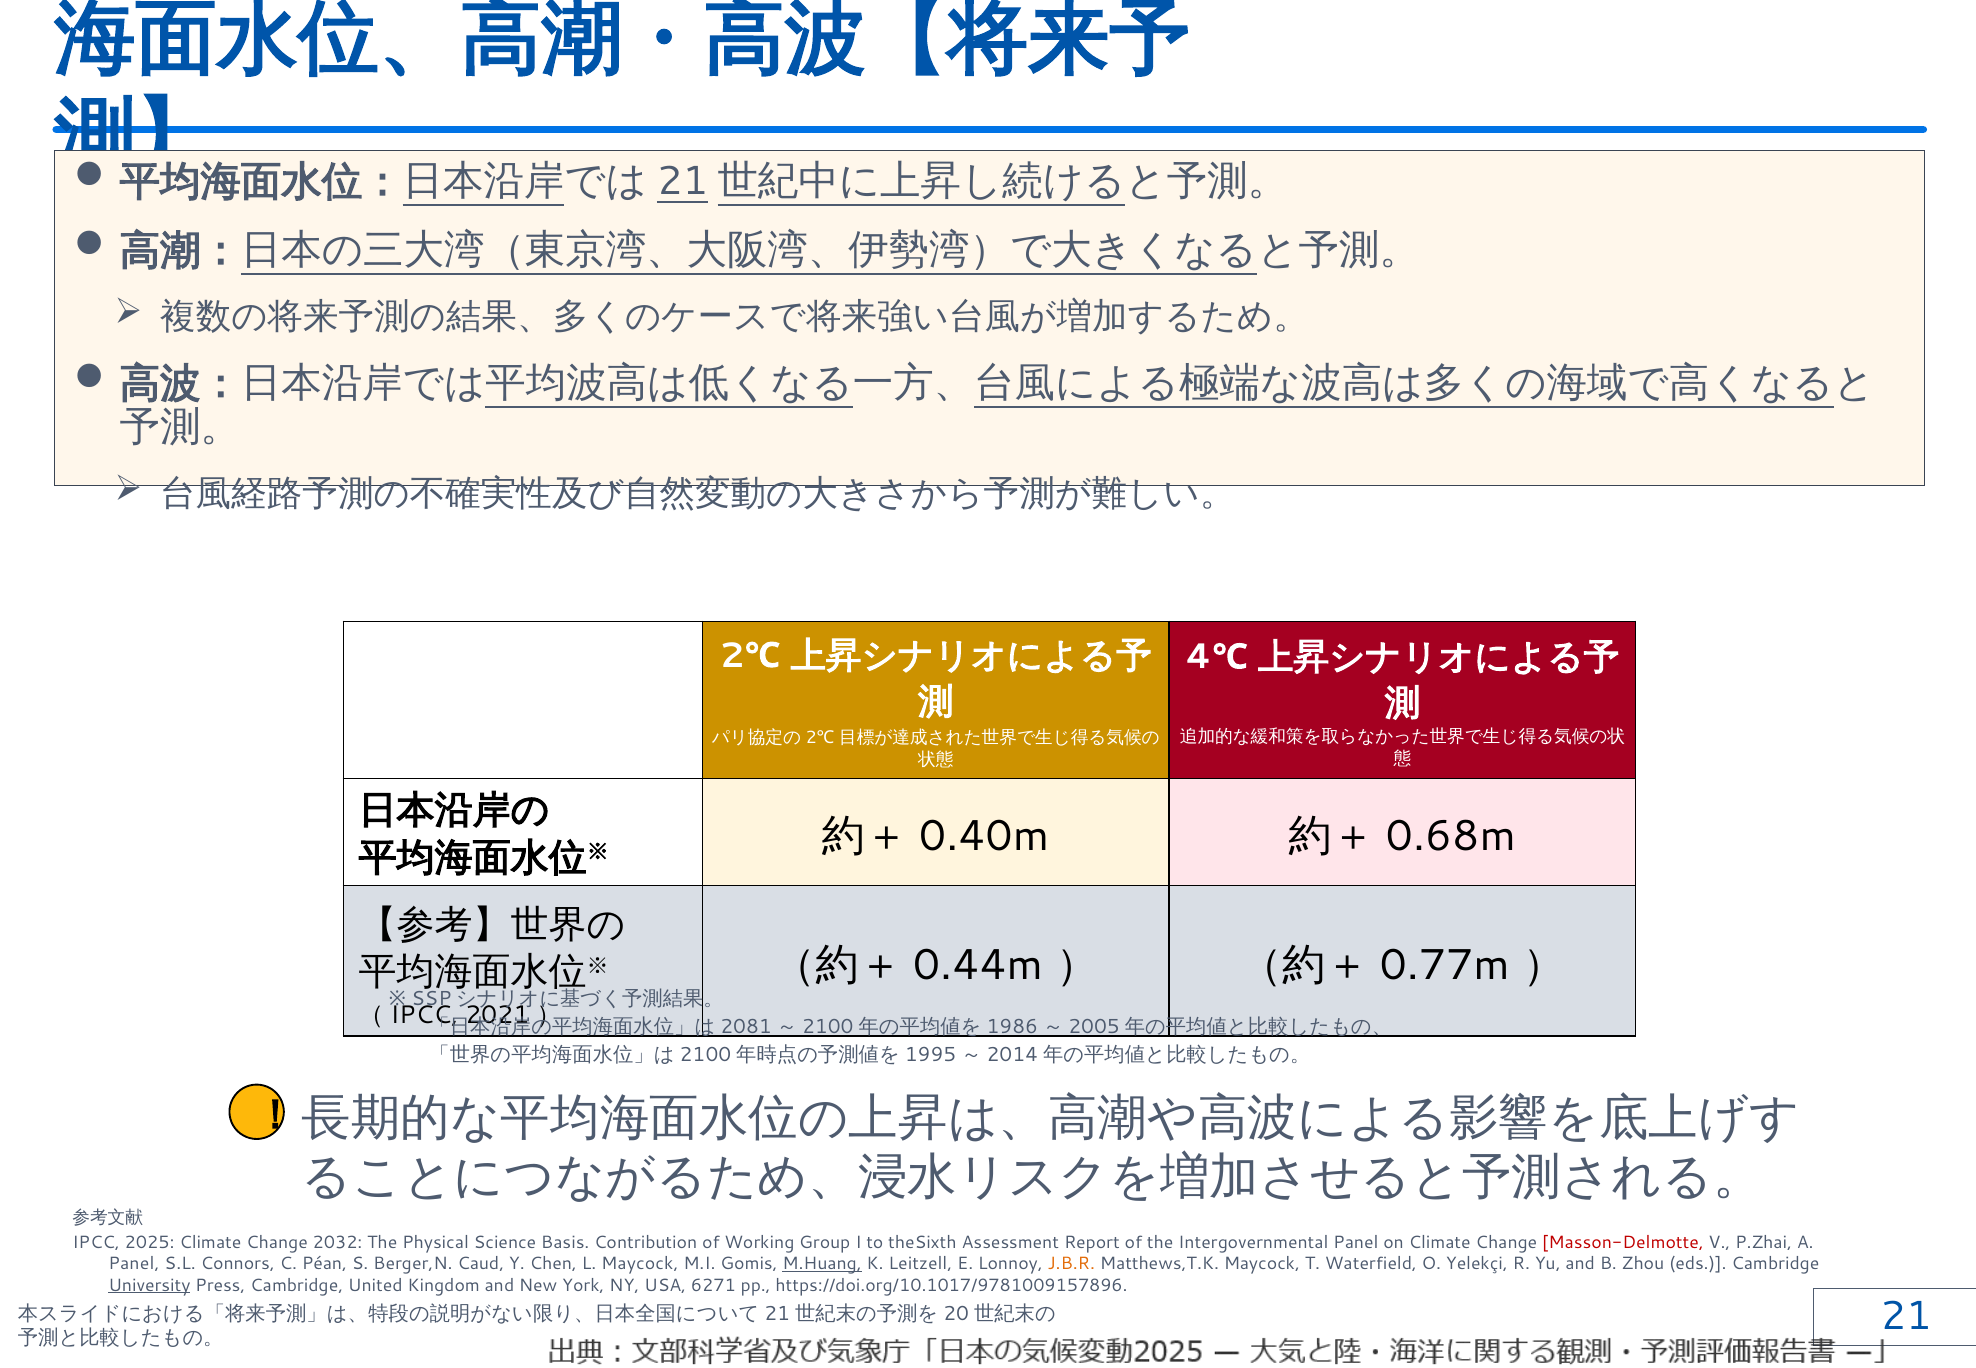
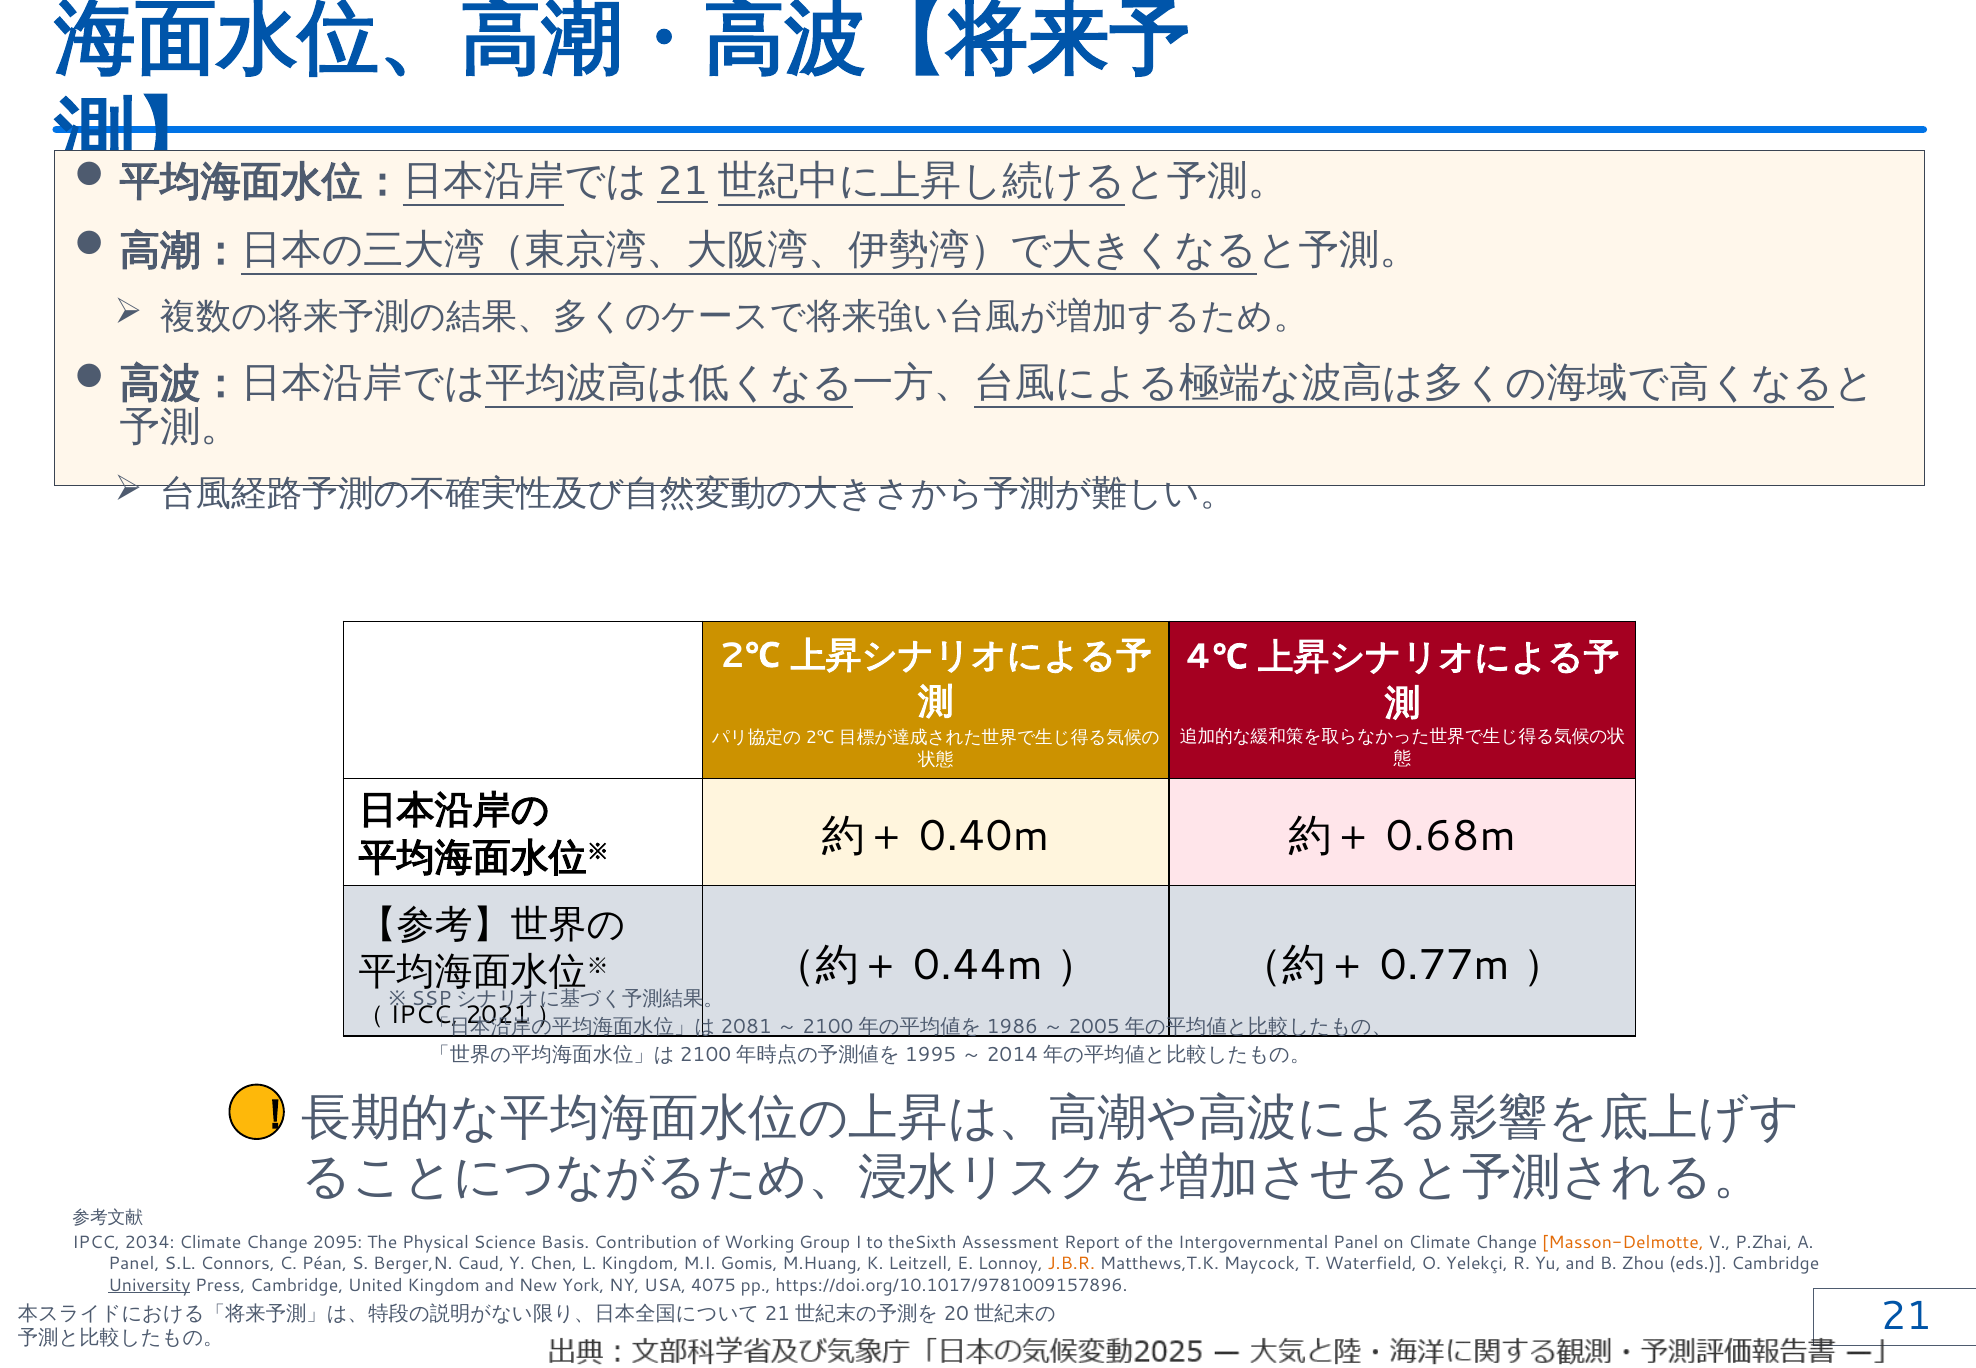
2025: 2025 -> 2034 (150, 1243)
2032: 2032 -> 2095 (338, 1243)
Masson-Delmotte colour: red -> orange (1623, 1243)
L Maycock: Maycock -> Kingdom (640, 1264)
M.Huang underline: present -> none (822, 1264)
6271: 6271 -> 4075 (713, 1285)
